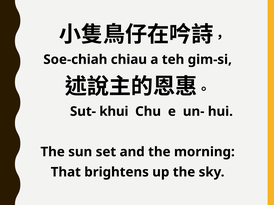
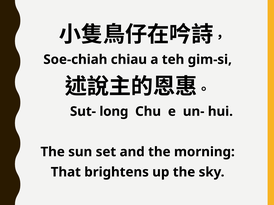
khui: khui -> long (114, 112)
